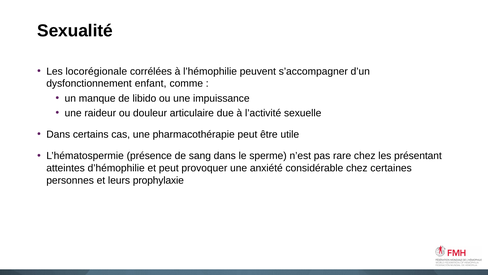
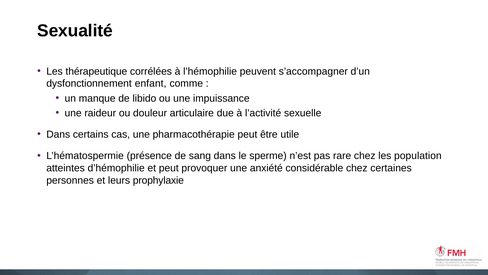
locorégionale: locorégionale -> thérapeutique (96, 71)
présentant: présentant -> population (418, 156)
